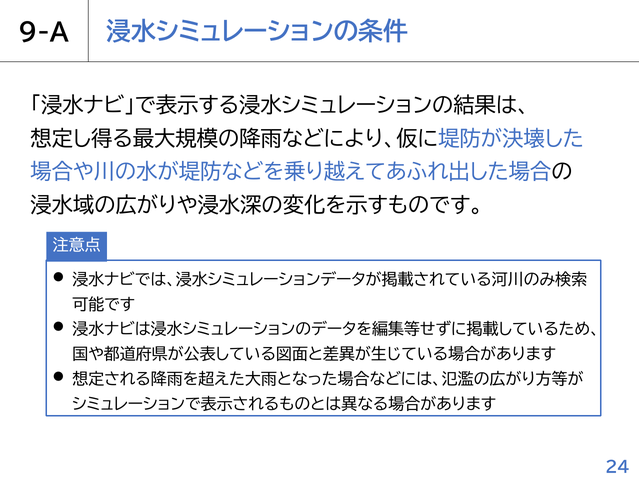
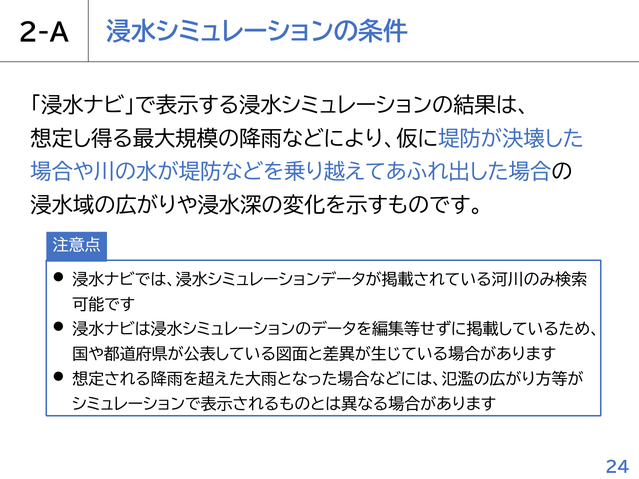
9-A: 9-A -> 2-A (44, 33)
